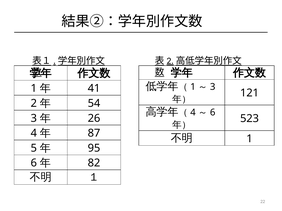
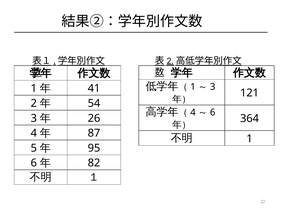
523: 523 -> 364 (250, 119)
